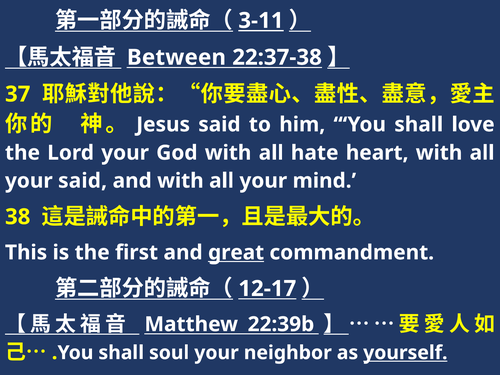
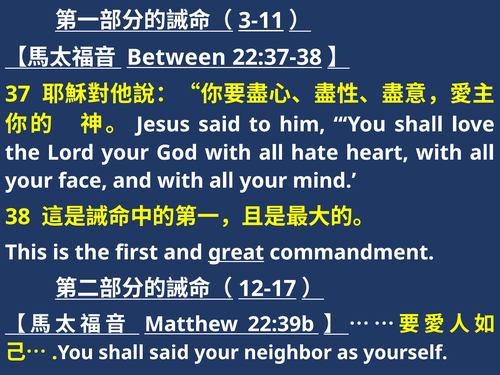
your said: said -> face (83, 181)
shall soul: soul -> said (169, 353)
yourself underline: present -> none (405, 353)
